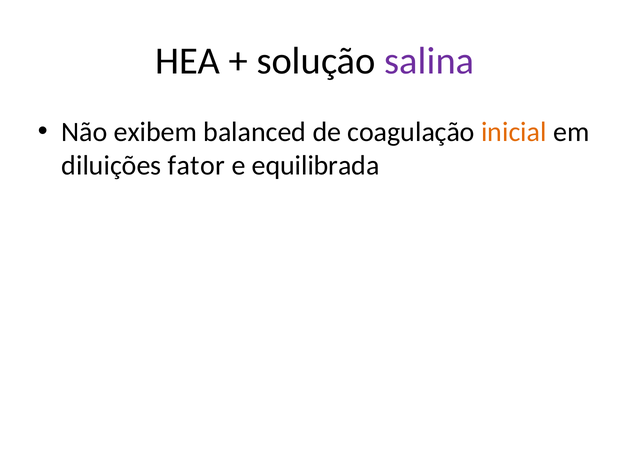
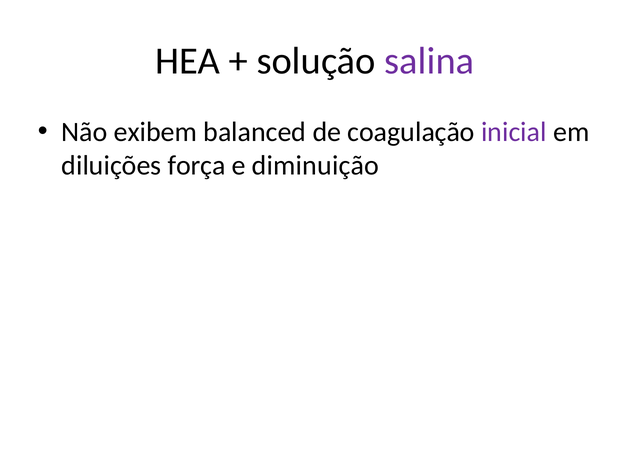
inicial colour: orange -> purple (514, 132)
fator: fator -> força (197, 166)
equilibrada: equilibrada -> diminuição (316, 166)
